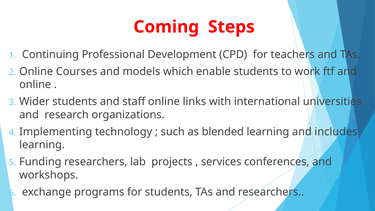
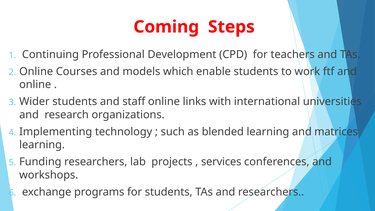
includes: includes -> matrices (336, 132)
